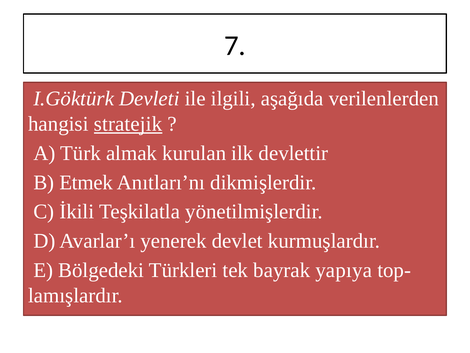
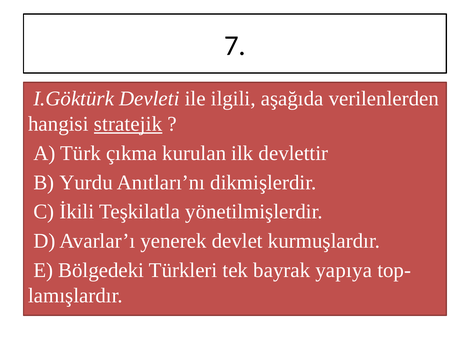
almak: almak -> çıkma (132, 153)
Etmek: Etmek -> Yurdu (86, 182)
